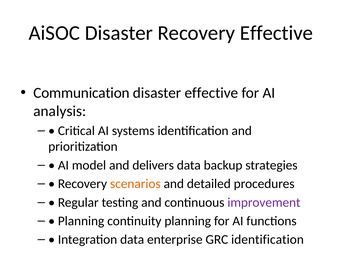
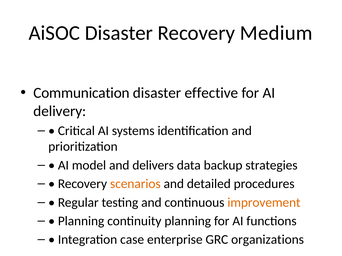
Recovery Effective: Effective -> Medium (276, 33)
analysis: analysis -> delivery (60, 111)
improvement colour: purple -> orange (264, 203)
Integration data: data -> case (132, 240)
GRC identification: identification -> organizations (268, 240)
